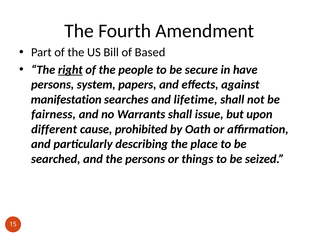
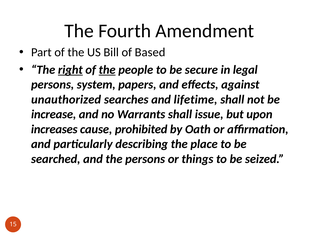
the underline: none -> present (107, 70)
have: have -> legal (245, 70)
manifestation: manifestation -> unauthorized (66, 100)
fairness: fairness -> increase (54, 115)
different: different -> increases (54, 129)
